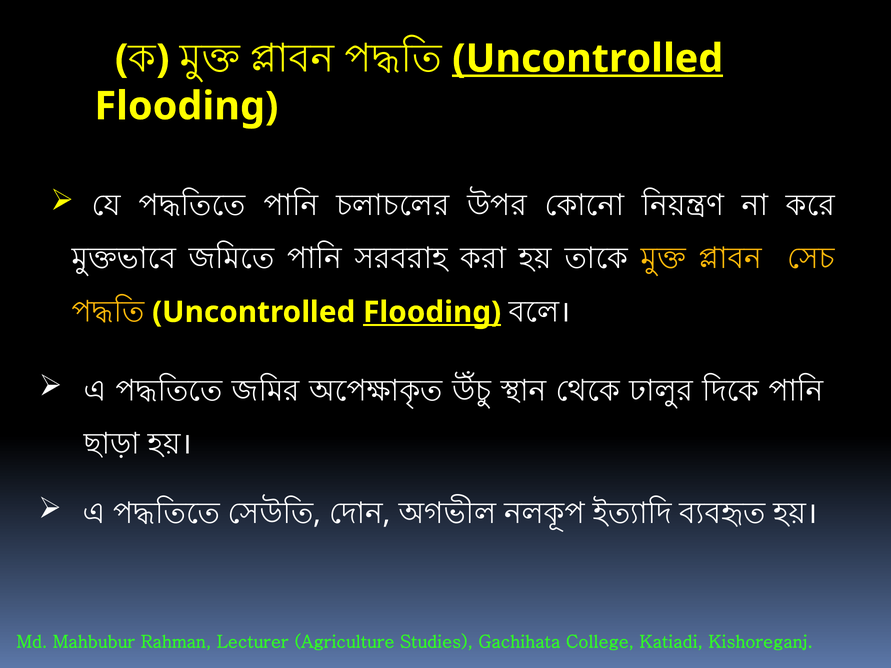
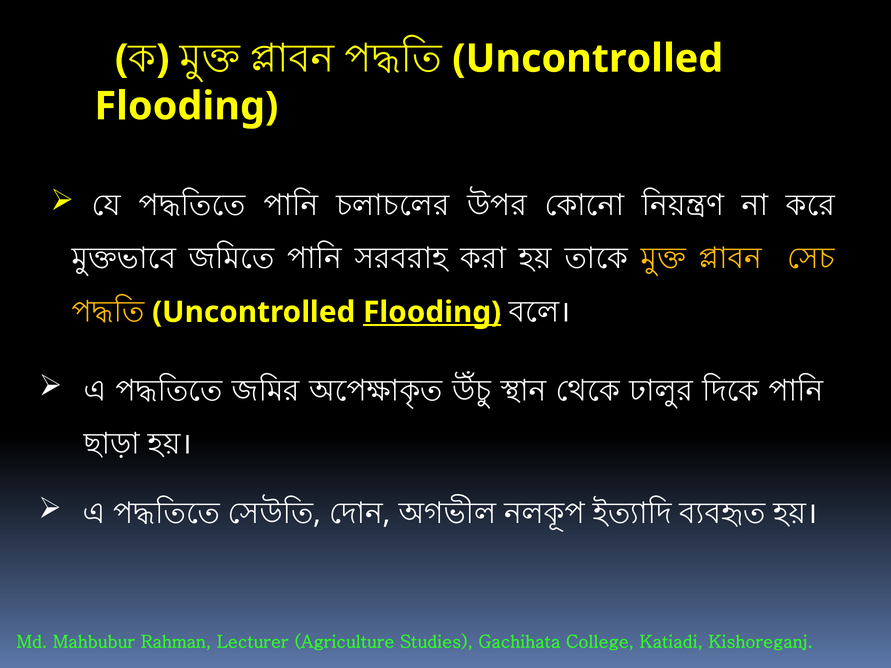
Uncontrolled underline: present -> none (588, 59)
